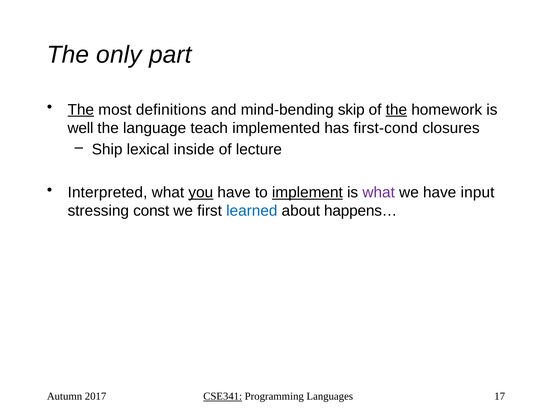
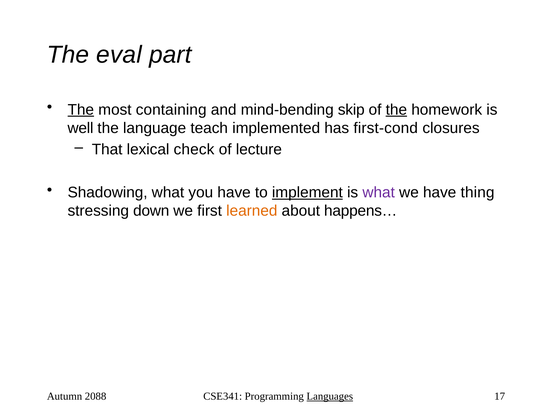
only: only -> eval (119, 55)
definitions: definitions -> containing (171, 110)
Ship: Ship -> That (107, 150)
inside: inside -> check (194, 150)
Interpreted: Interpreted -> Shadowing (108, 192)
you underline: present -> none (201, 192)
input: input -> thing (478, 192)
const: const -> down (151, 211)
learned colour: blue -> orange (252, 211)
2017: 2017 -> 2088 (96, 396)
CSE341 underline: present -> none (223, 396)
Languages underline: none -> present (330, 396)
